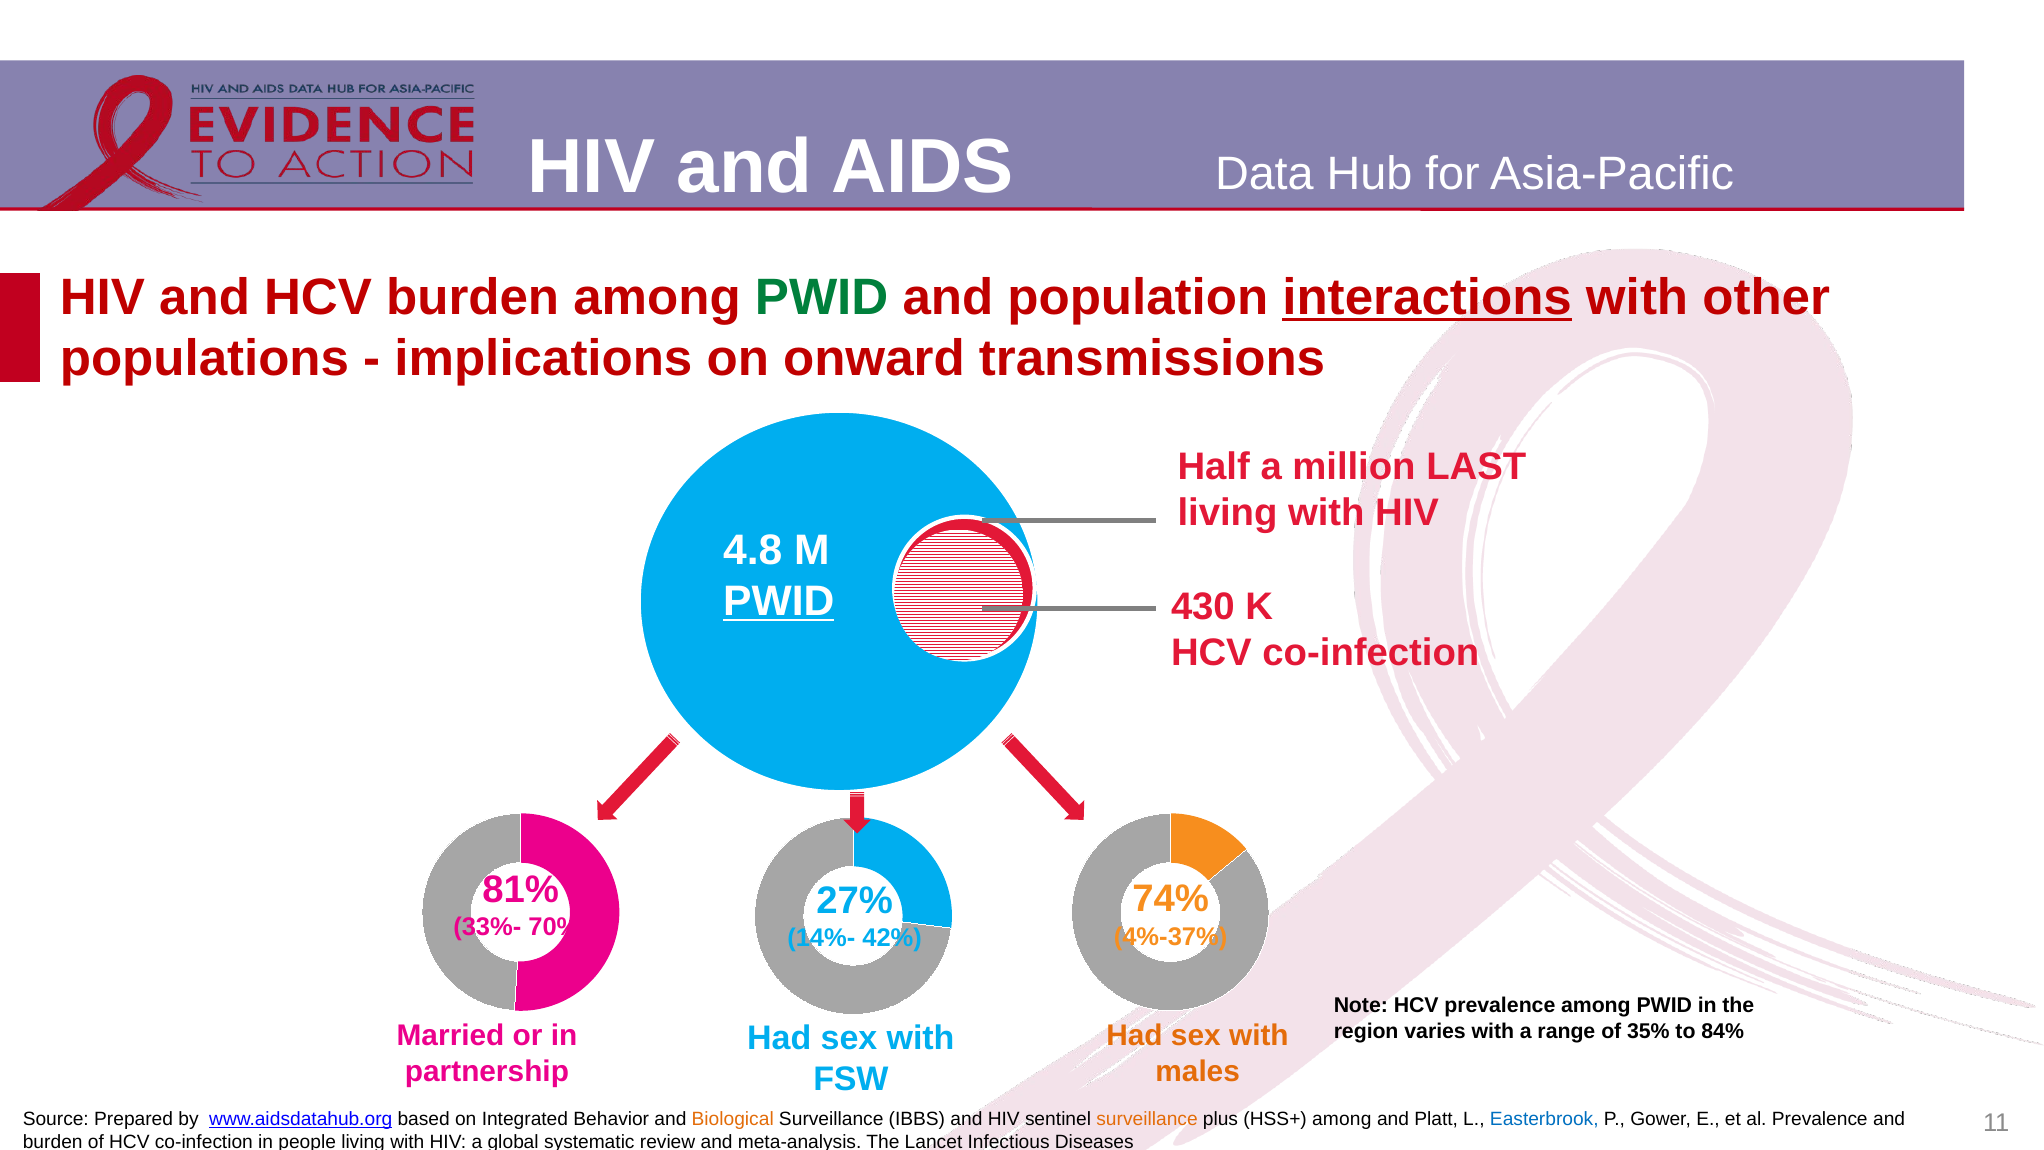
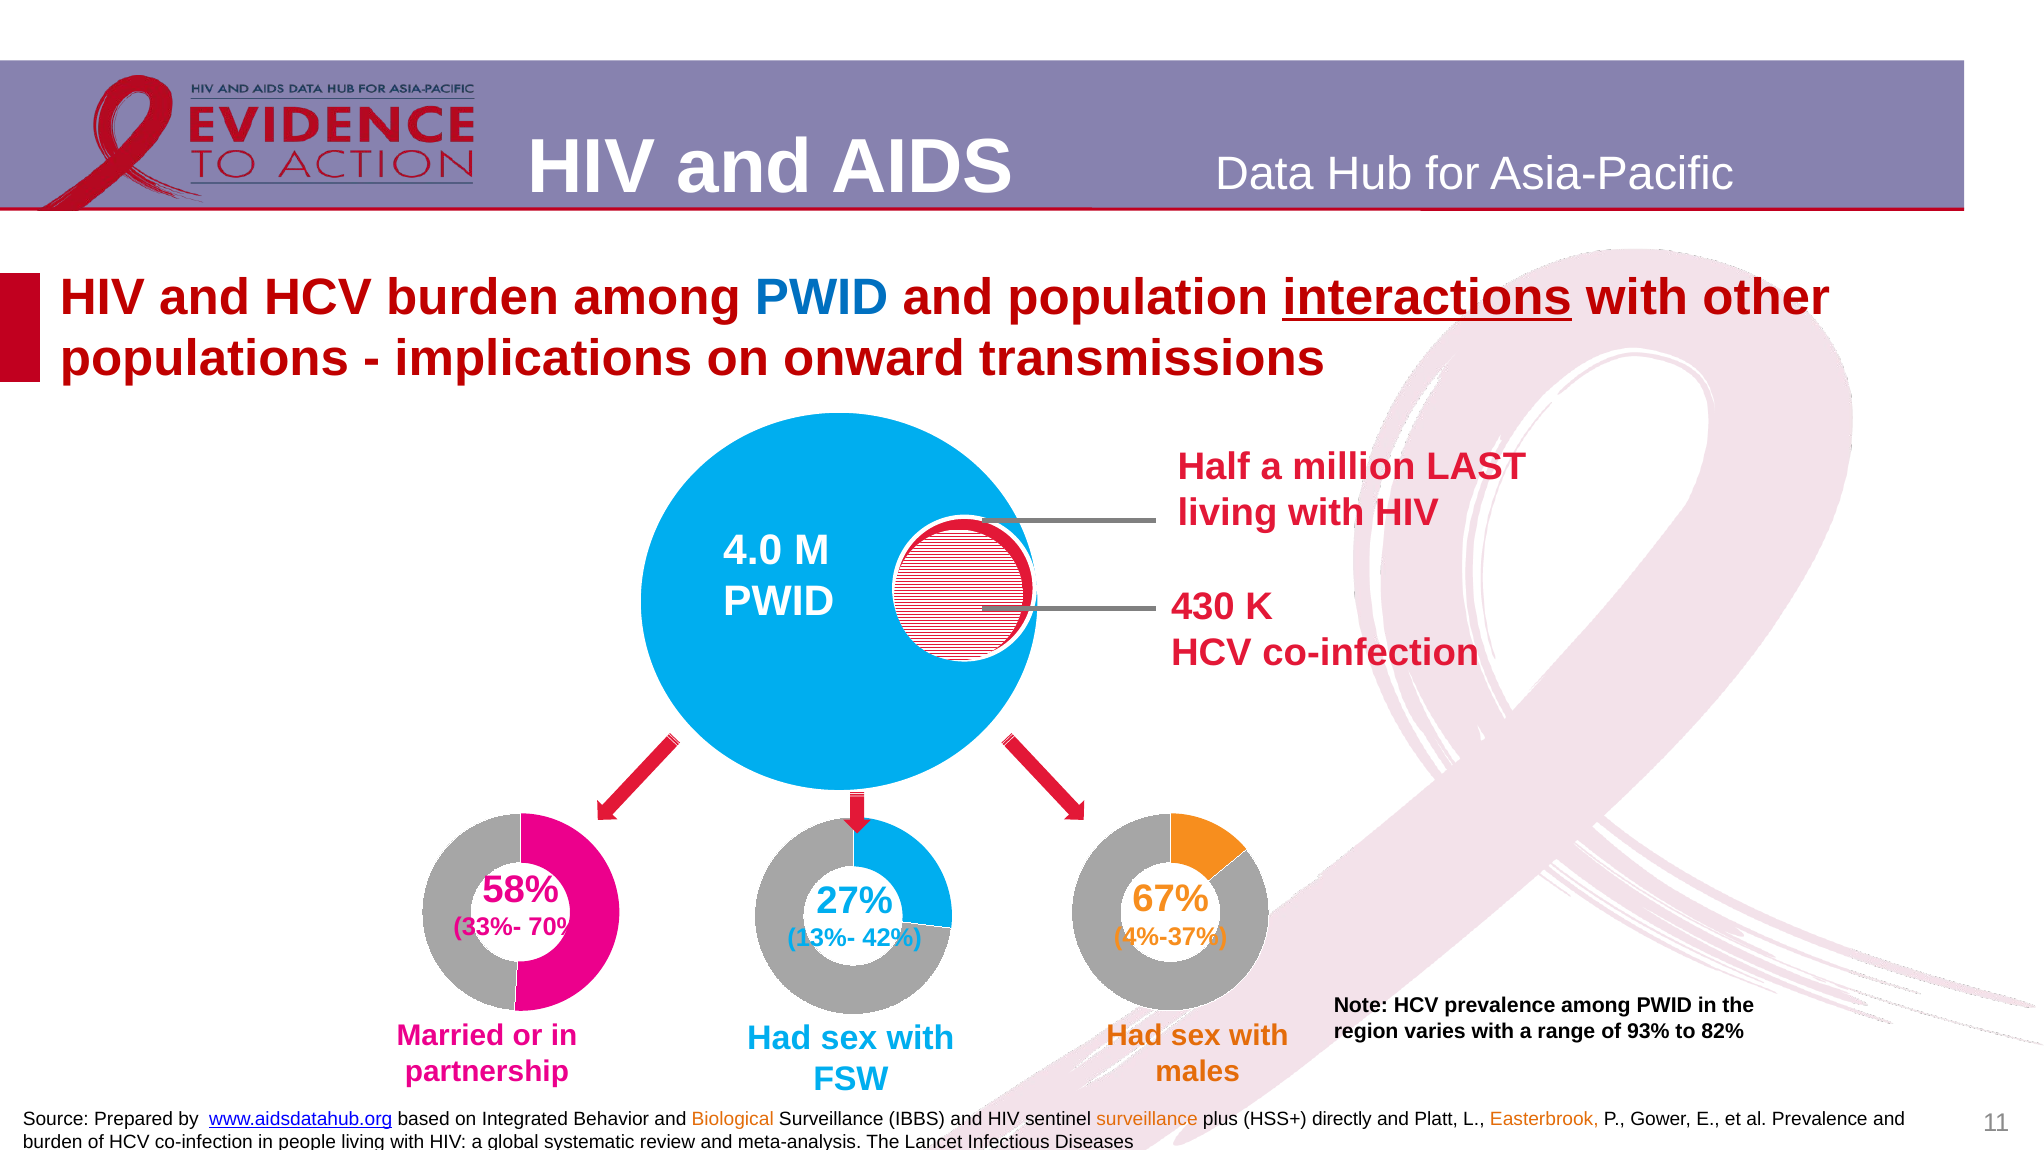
PWID colour: green -> blue (822, 297)
4.8: 4.8 -> 4.0 (753, 551)
PWID underline: present -> none (779, 602)
81%: 81% -> 58% (521, 890)
74%: 74% -> 67% (1171, 899)
14%-: 14%- -> 13%- (821, 938)
35%: 35% -> 93% (1648, 1031)
84%: 84% -> 82% (1723, 1031)
HSS+ among: among -> directly (1342, 1119)
Easterbrook colour: blue -> orange (1544, 1119)
